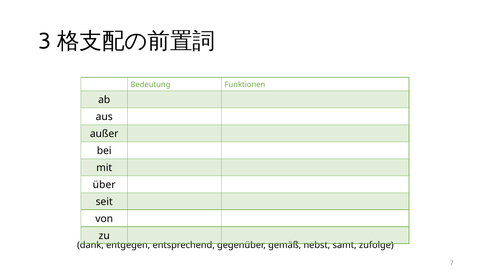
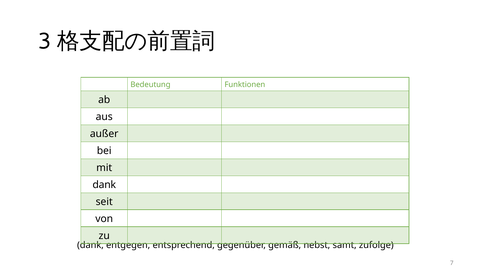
über: über -> dank (104, 185)
